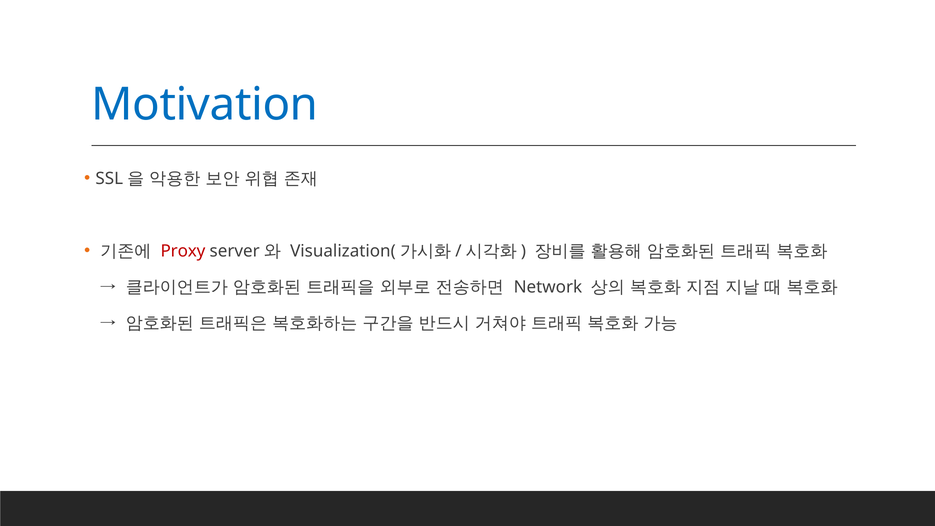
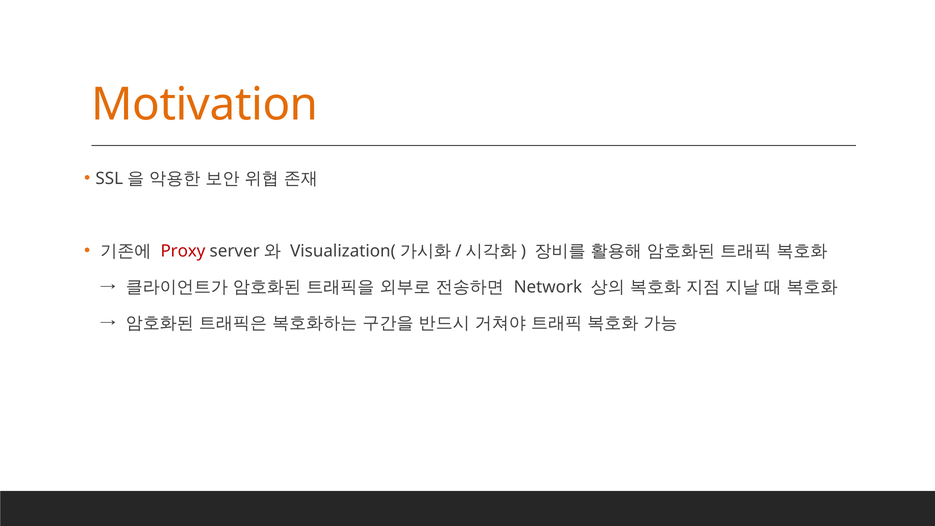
Motivation colour: blue -> orange (205, 105)
